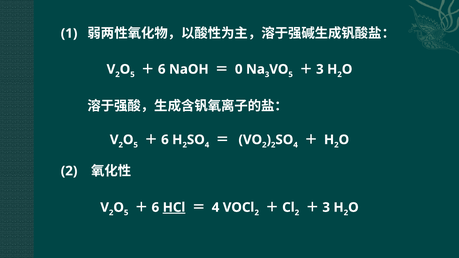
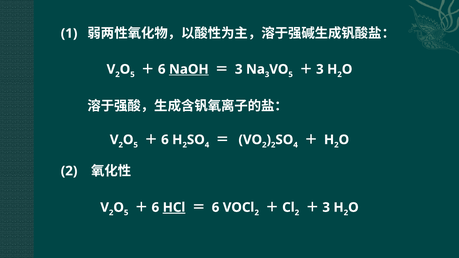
NaOH underline: none -> present (189, 69)
0: 0 -> 3 (239, 69)
4: 4 -> 6 (216, 208)
